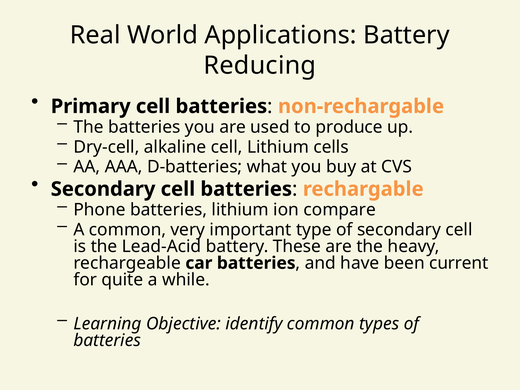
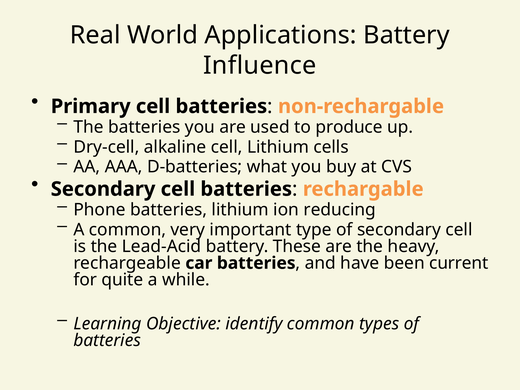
Reducing: Reducing -> Influence (260, 65)
compare: compare -> reducing (340, 210)
